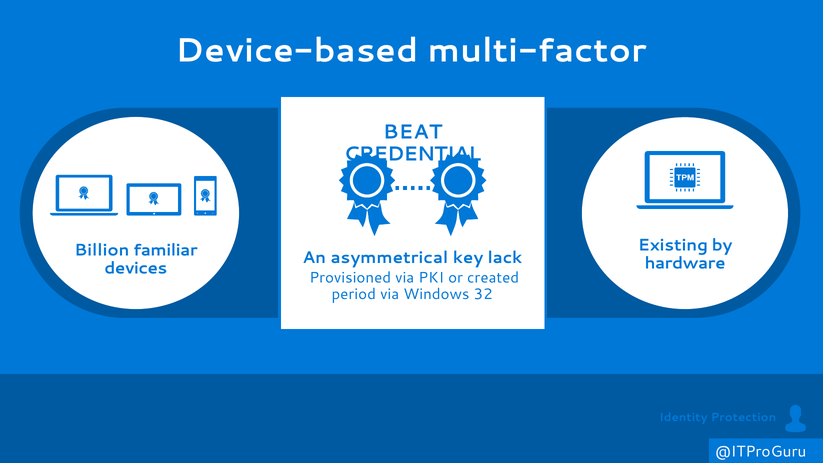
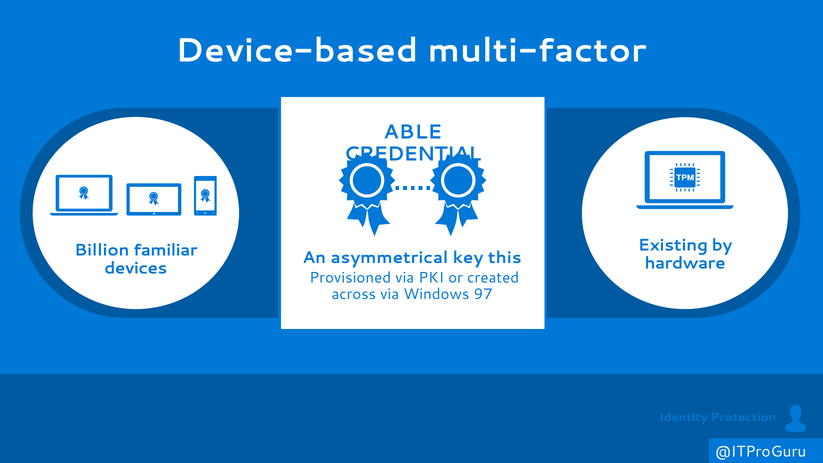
BEAT: BEAT -> ABLE (413, 132)
lack: lack -> this (505, 258)
period: period -> across (354, 294)
32: 32 -> 97 (483, 294)
